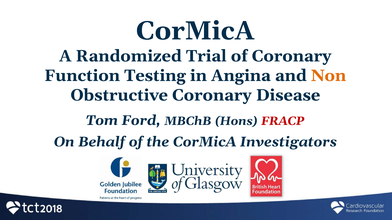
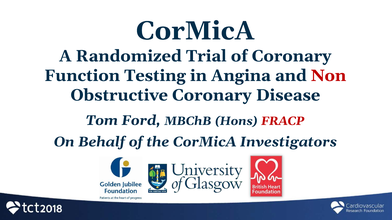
Non colour: orange -> red (329, 76)
